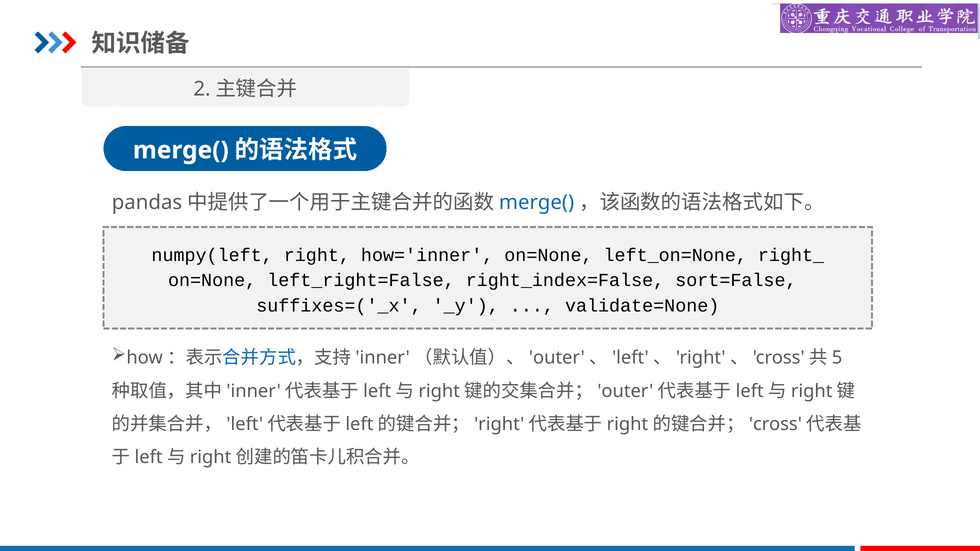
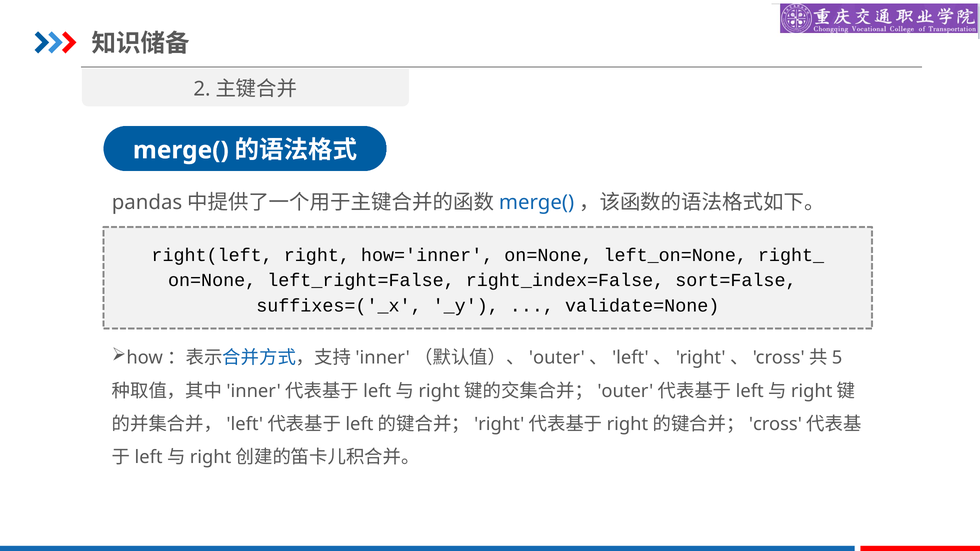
numpy(left: numpy(left -> right(left (212, 255)
